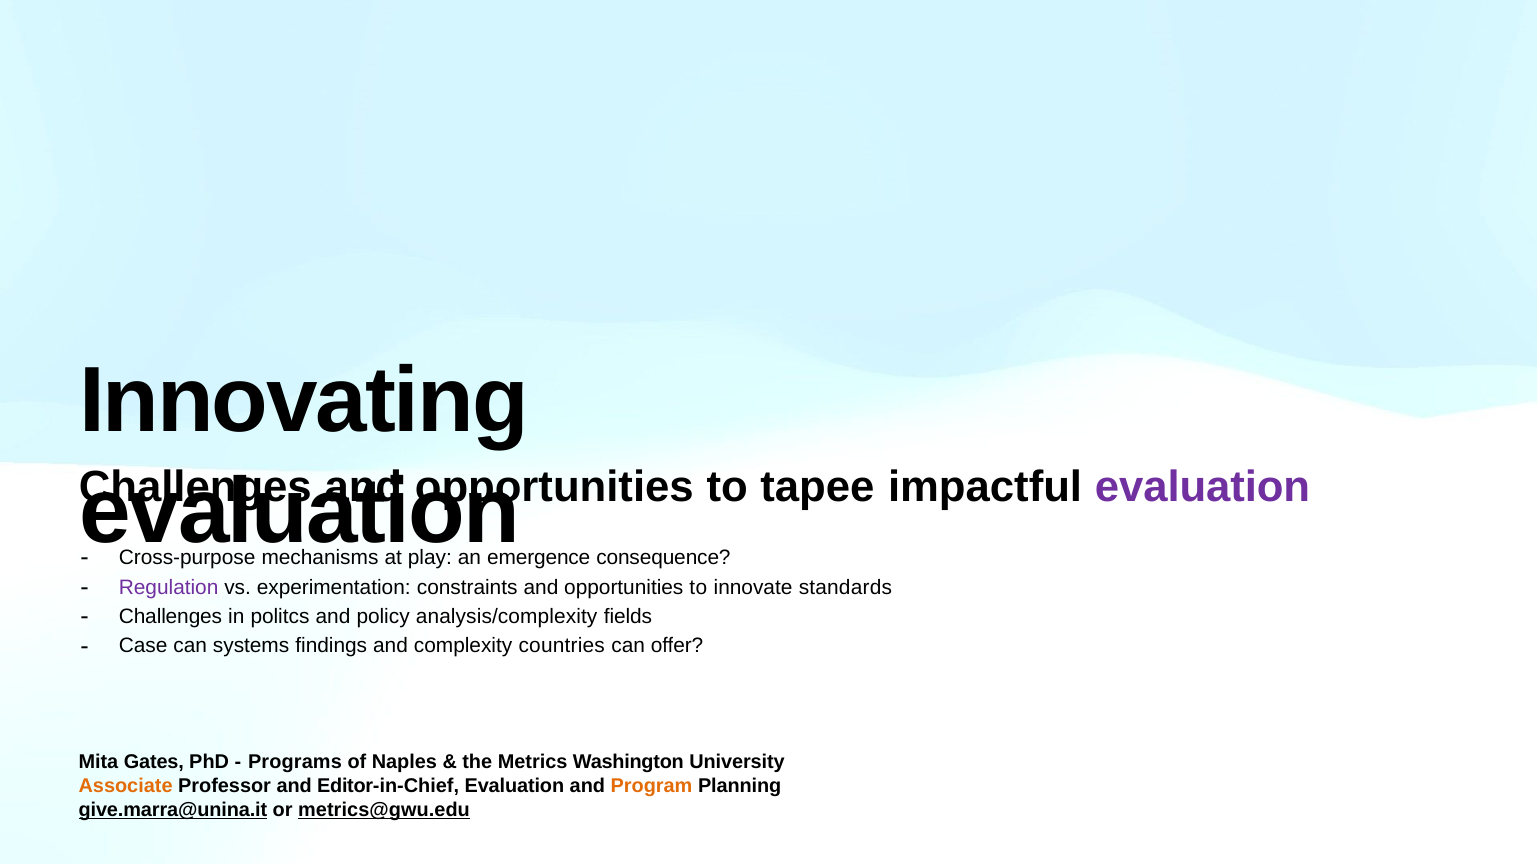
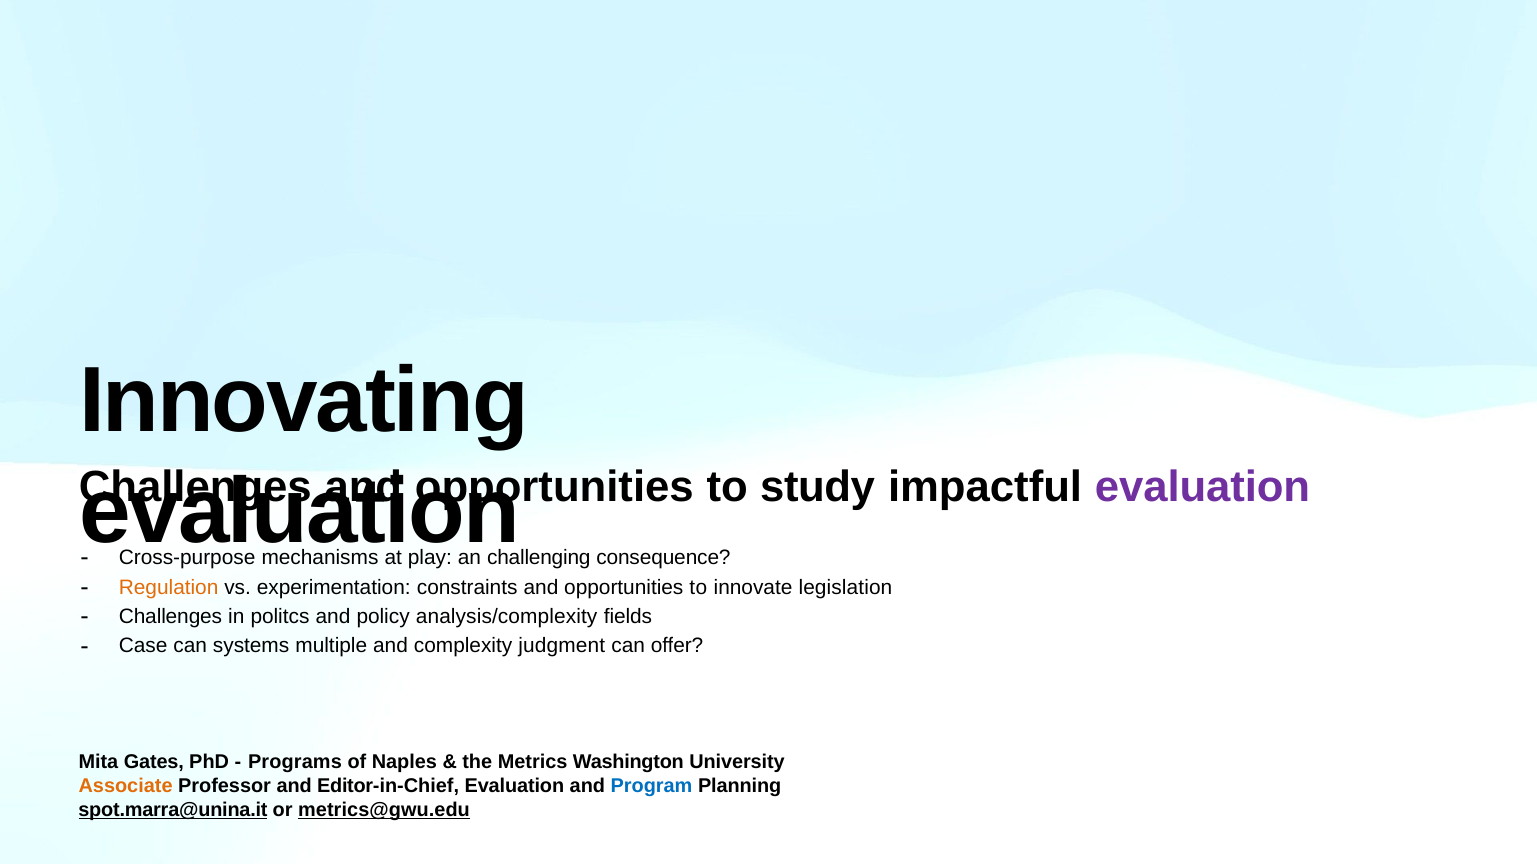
tapee: tapee -> study (818, 488)
emergence: emergence -> challenging (539, 558)
Regulation colour: purple -> orange (169, 588)
standards: standards -> legislation (845, 588)
findings: findings -> multiple (331, 646)
countries: countries -> judgment (562, 646)
Program colour: orange -> blue (652, 787)
give.marra@unina.it: give.marra@unina.it -> spot.marra@unina.it (173, 811)
